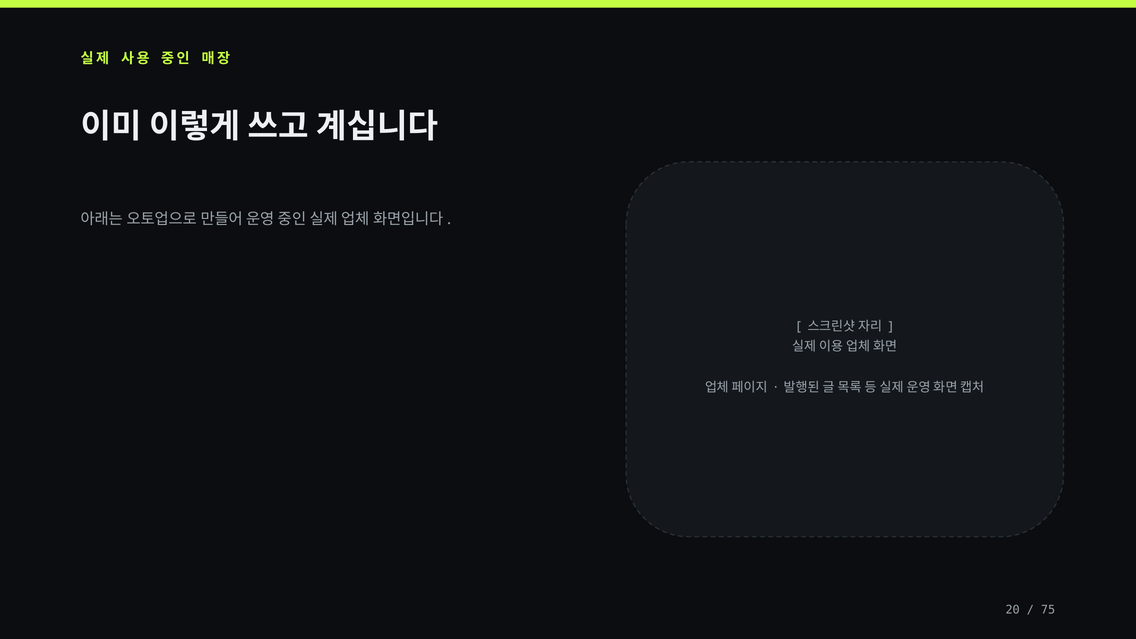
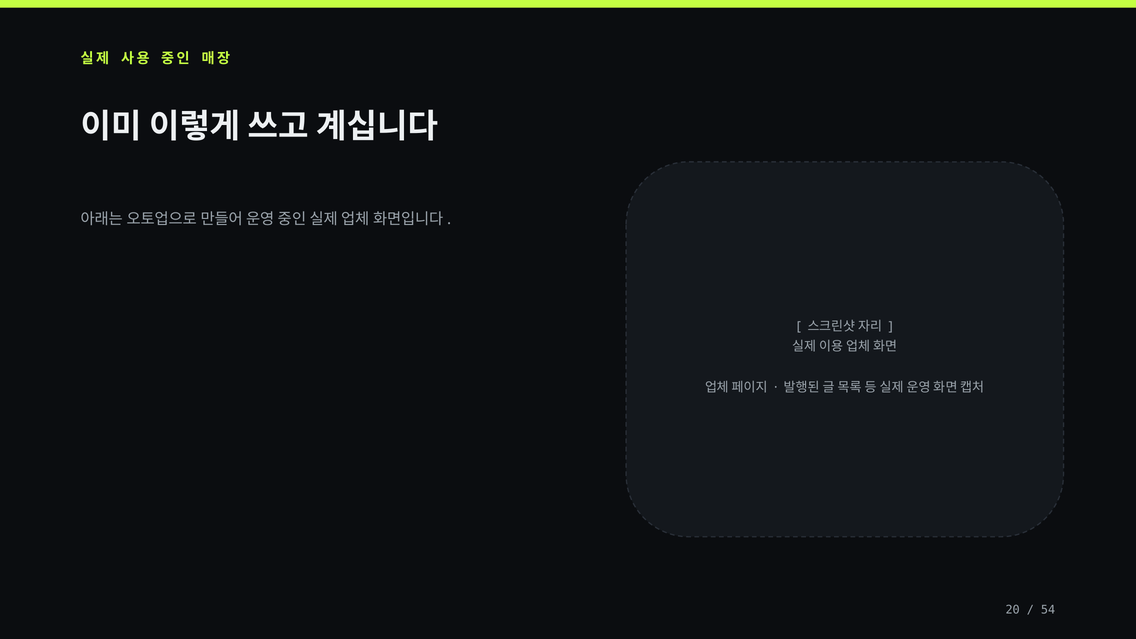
75: 75 -> 54 (1048, 610)
